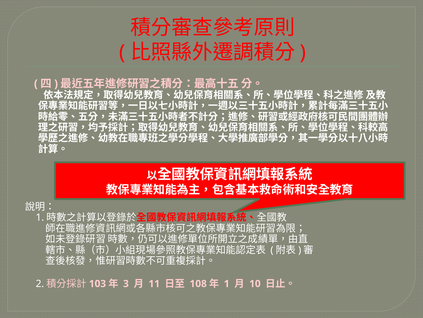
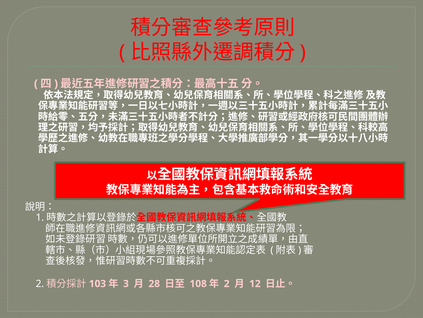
11: 11 -> 28 (154, 283)
1: 1 -> 2 (227, 283)
10: 10 -> 12 (255, 283)
